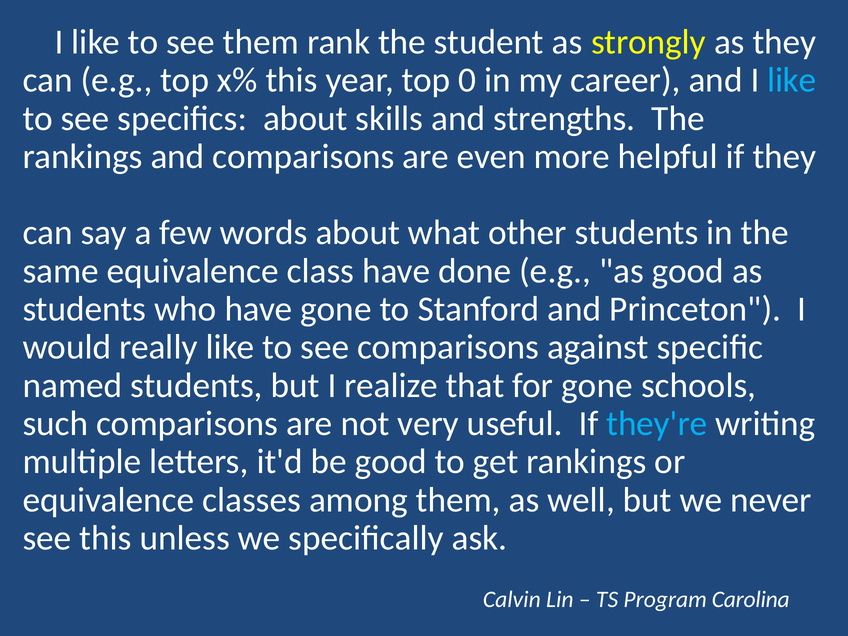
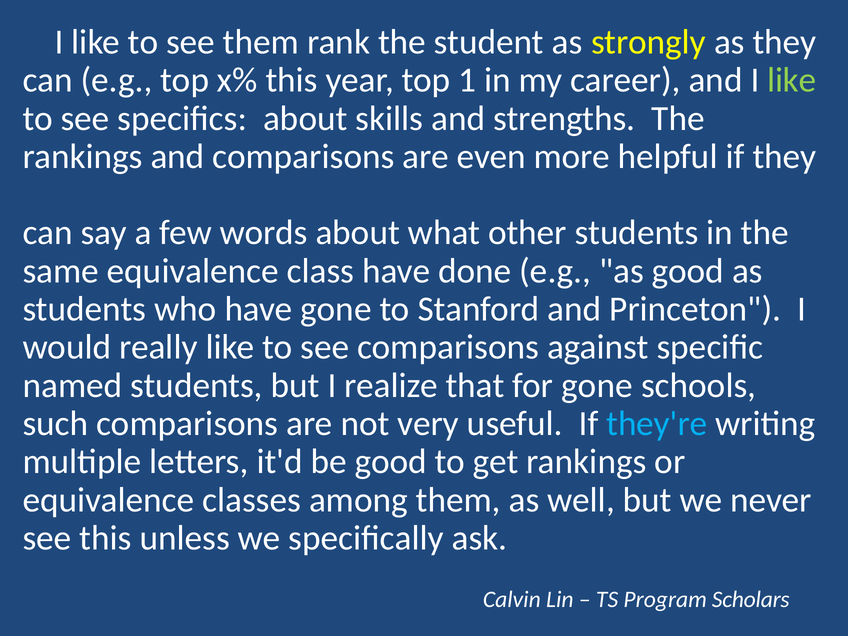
0: 0 -> 1 (467, 80)
like colour: light blue -> light green (792, 80)
Carolina: Carolina -> Scholars (751, 599)
